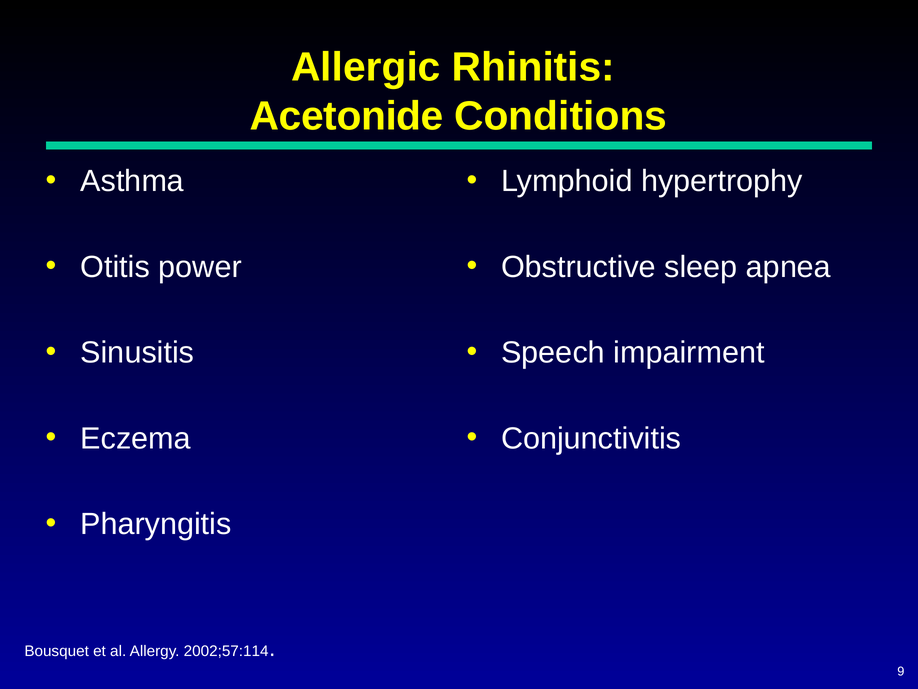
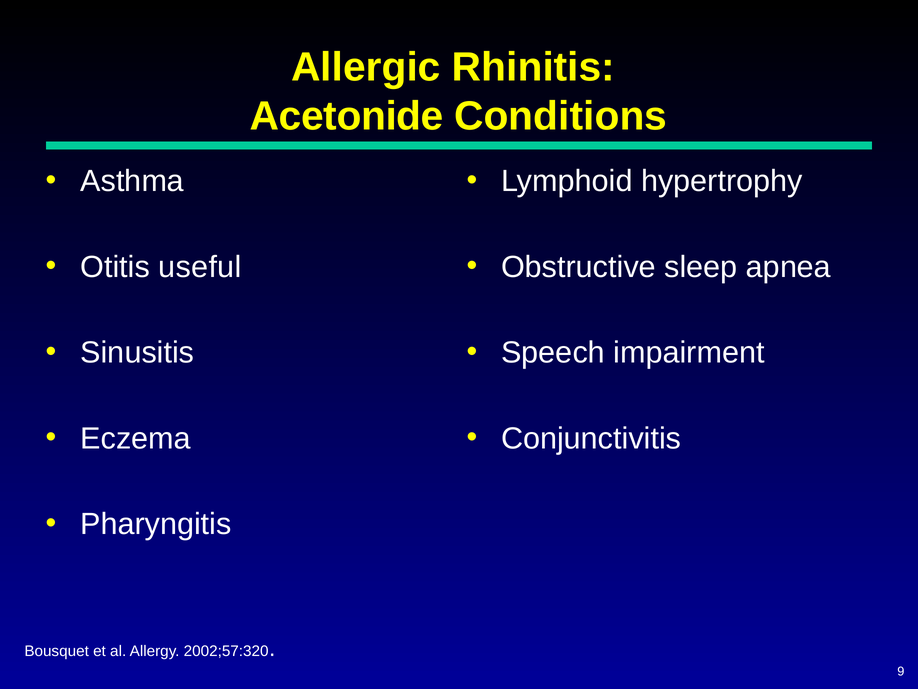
power: power -> useful (200, 267)
2002;57:114: 2002;57:114 -> 2002;57:320 (226, 651)
